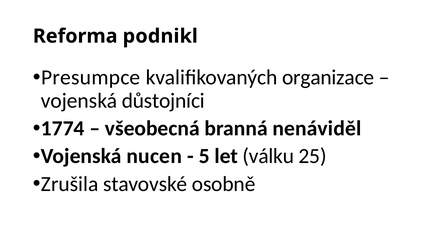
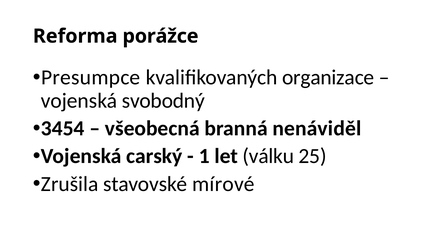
podnikl: podnikl -> porážce (160, 36)
důstojníci: důstojníci -> svobodný (163, 101)
1774: 1774 -> 3454 (63, 129)
nucen: nucen -> carský (154, 156)
5: 5 -> 1 (204, 156)
osobně: osobně -> mírové (223, 184)
